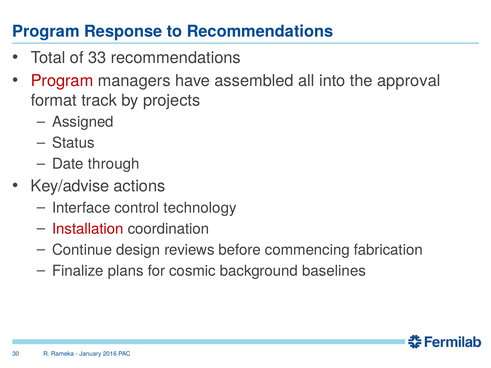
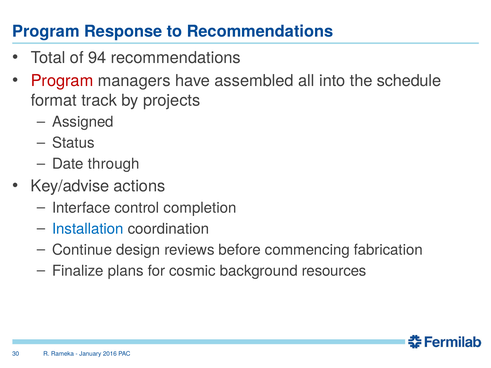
33: 33 -> 94 (97, 58)
approval: approval -> schedule (409, 81)
technology: technology -> completion (200, 208)
Installation colour: red -> blue (88, 229)
baselines: baselines -> resources (334, 271)
